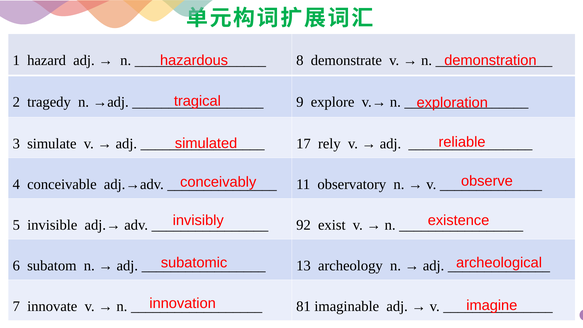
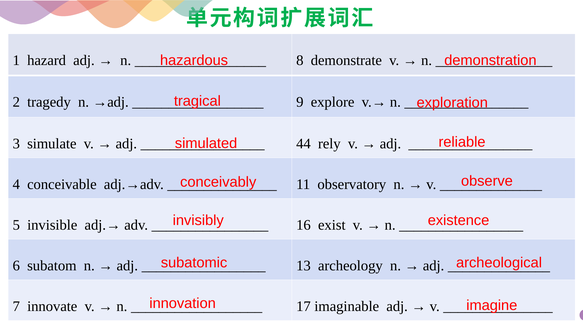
17: 17 -> 44 (303, 144)
92: 92 -> 16 (303, 225)
81: 81 -> 17 (303, 306)
